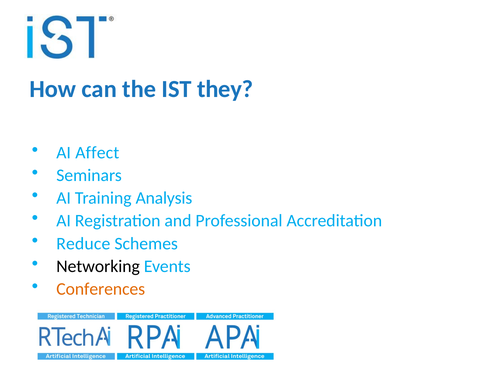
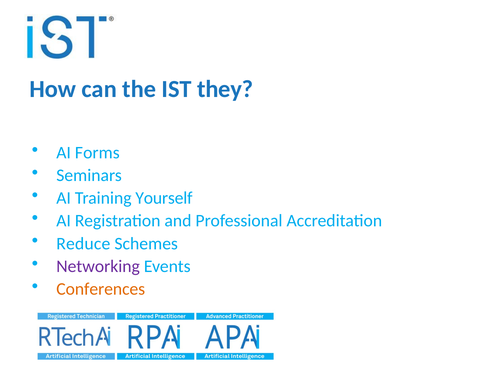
Affect: Affect -> Forms (97, 153)
Analysis: Analysis -> Yourself (164, 198)
Networking colour: black -> purple (98, 266)
